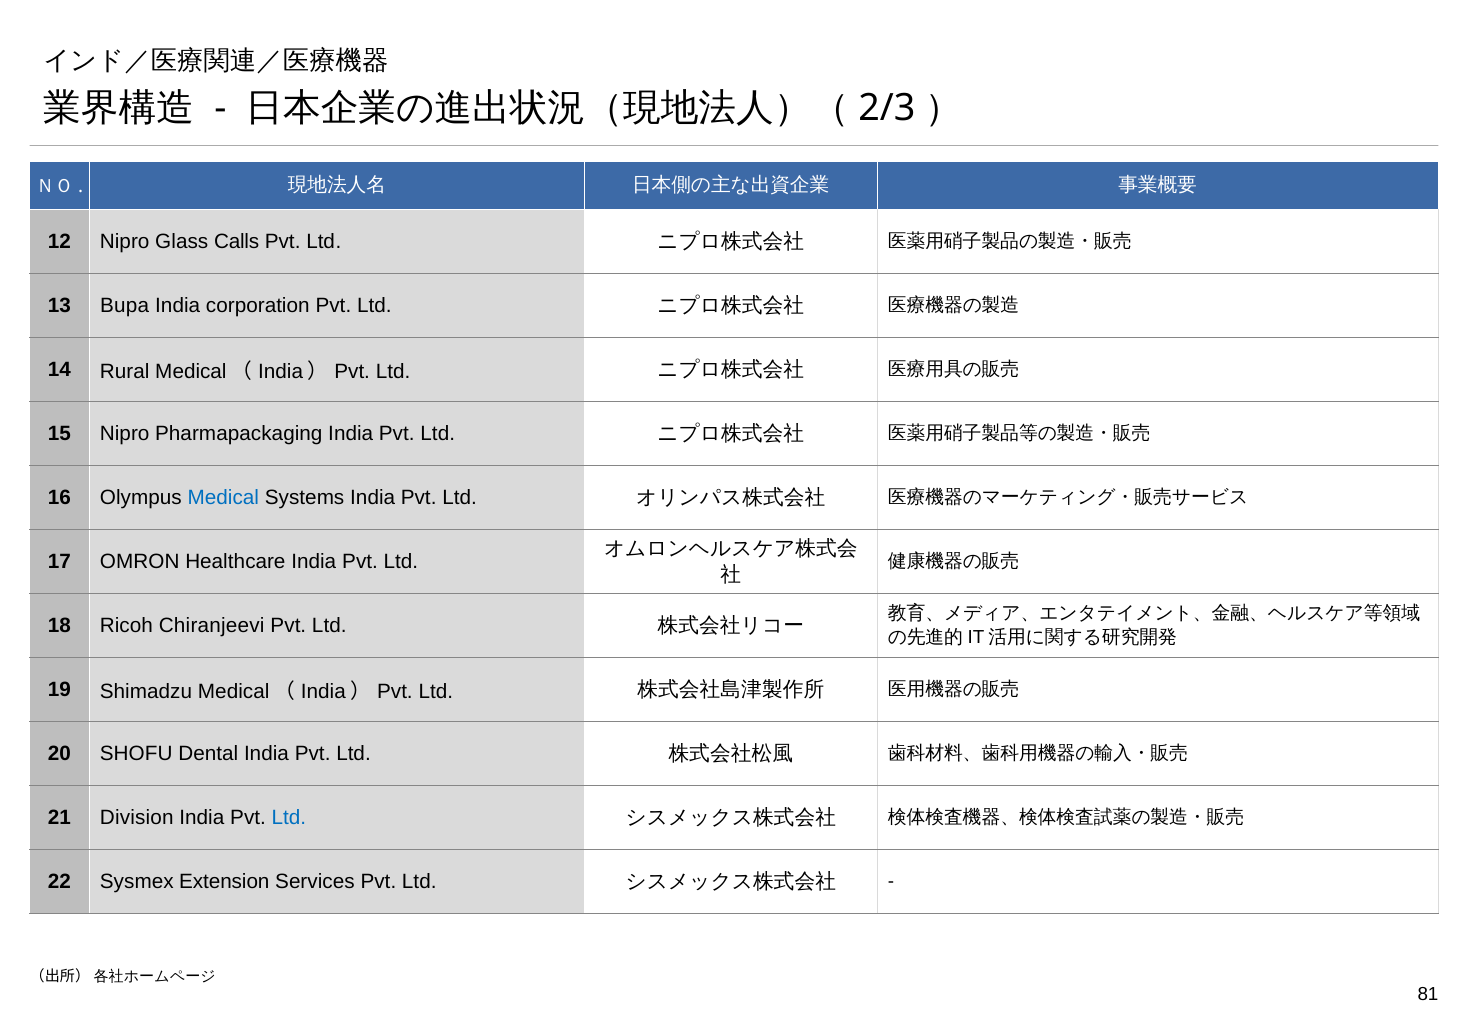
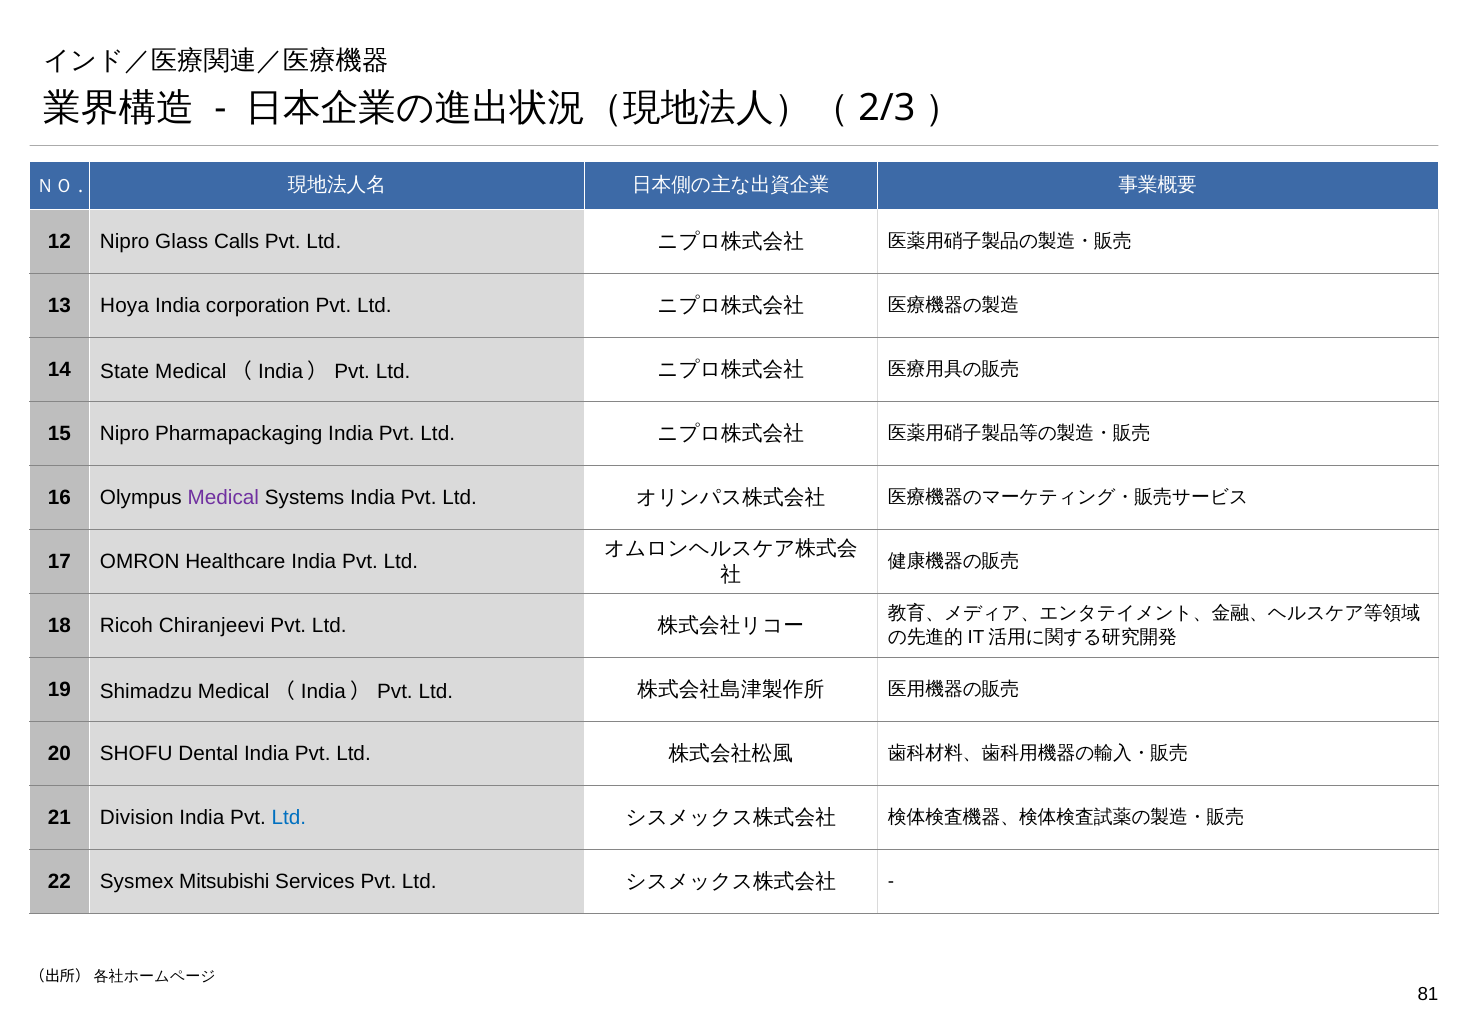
Bupa: Bupa -> Hoya (125, 306)
Rural: Rural -> State (125, 372)
Medical colour: blue -> purple (223, 498)
Extension: Extension -> Mitsubishi (224, 882)
